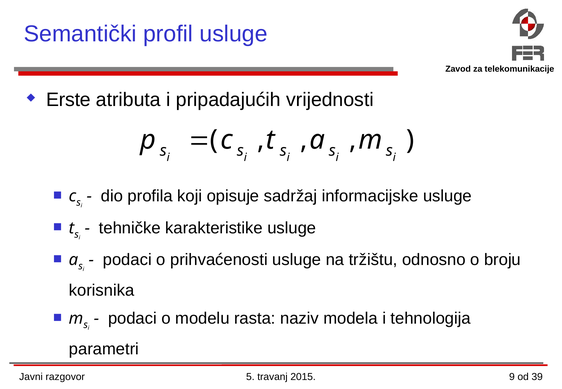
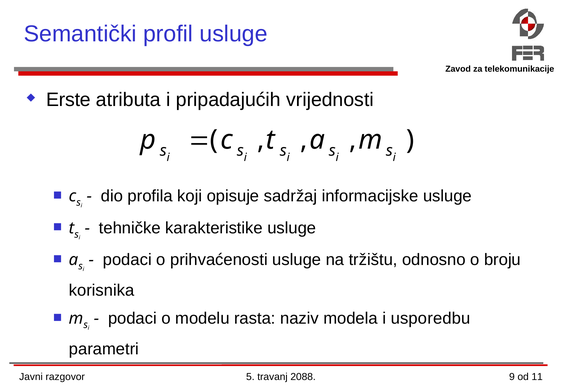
tehnologija: tehnologija -> usporedbu (431, 319)
2015: 2015 -> 2088 (303, 377)
39: 39 -> 11 (537, 377)
